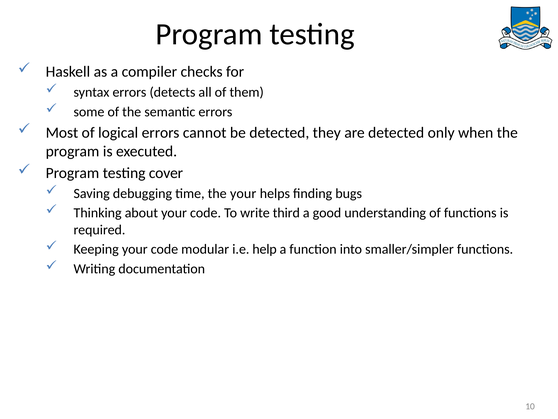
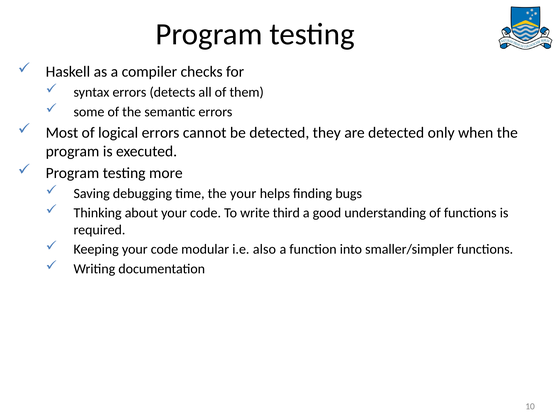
cover: cover -> more (166, 173)
help: help -> also (264, 249)
